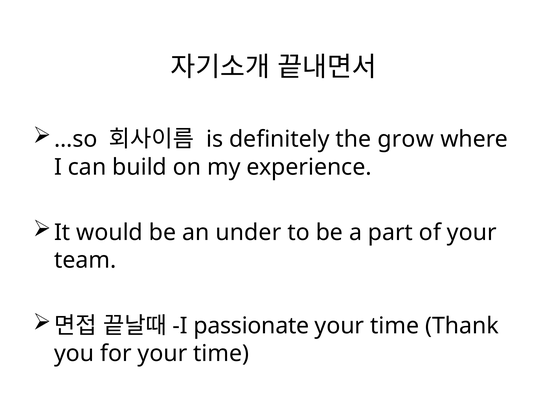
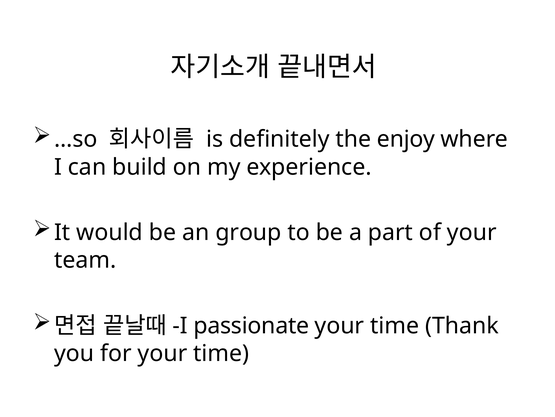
grow: grow -> enjoy (406, 139)
under: under -> group (248, 232)
